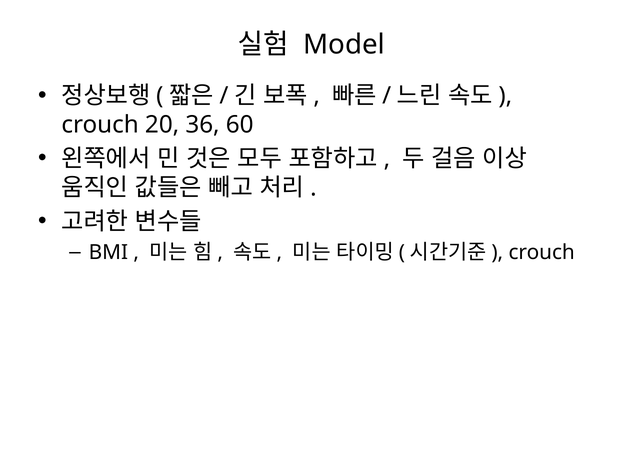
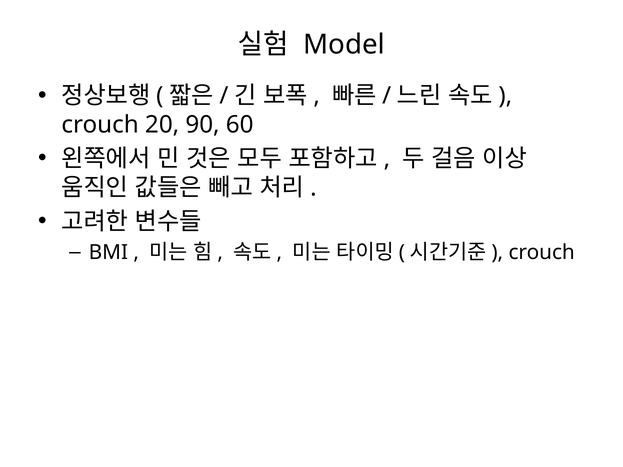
36: 36 -> 90 (203, 125)
